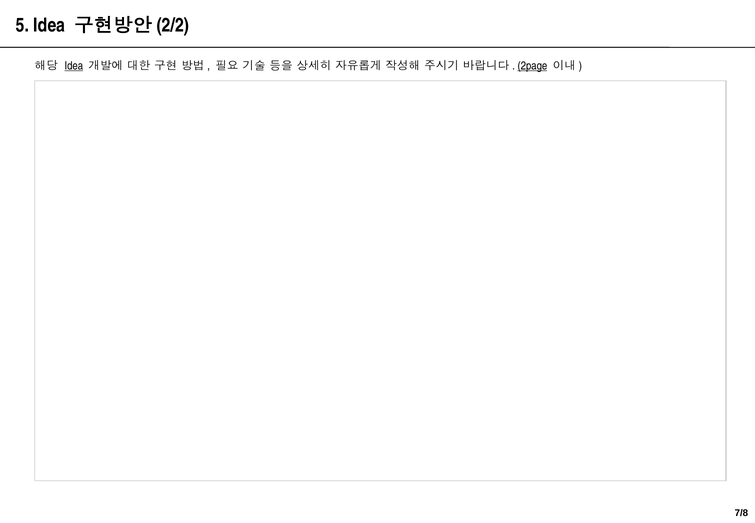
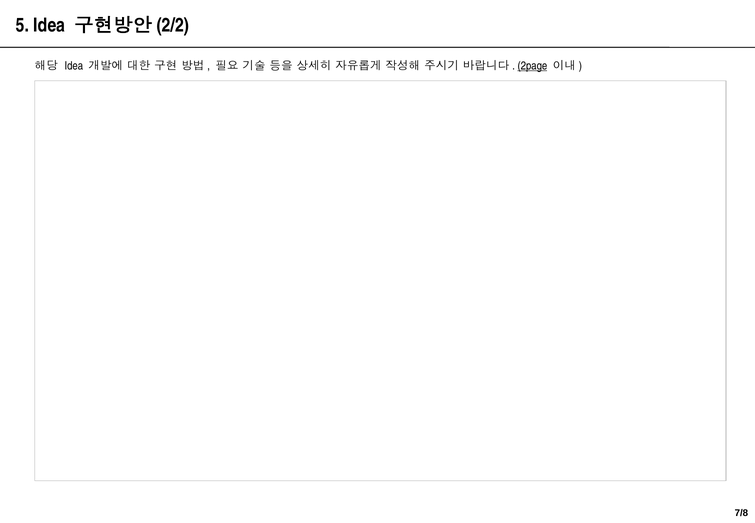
Idea underline: present -> none (74, 66)
